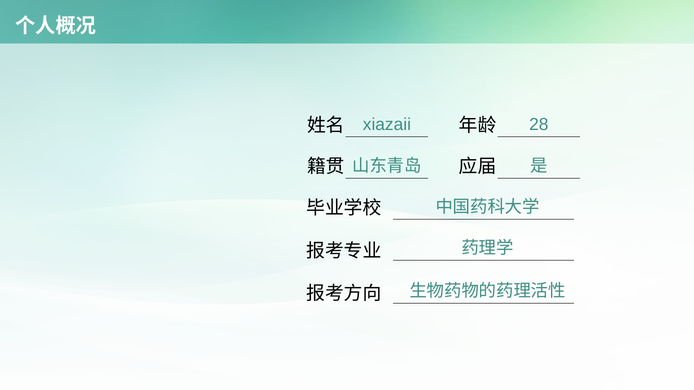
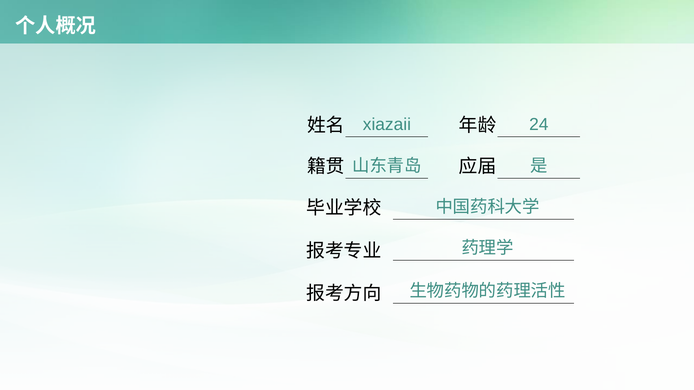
28: 28 -> 24 (539, 125)
